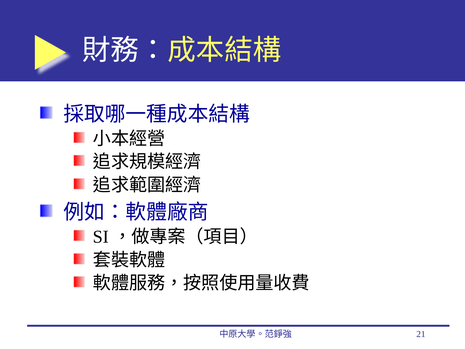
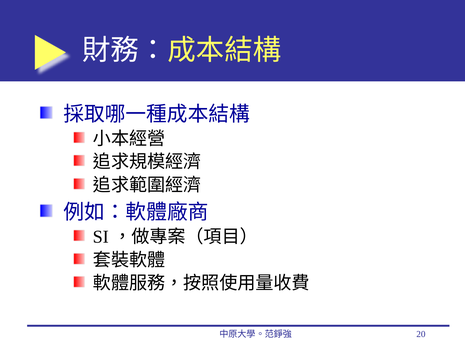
21: 21 -> 20 (421, 334)
